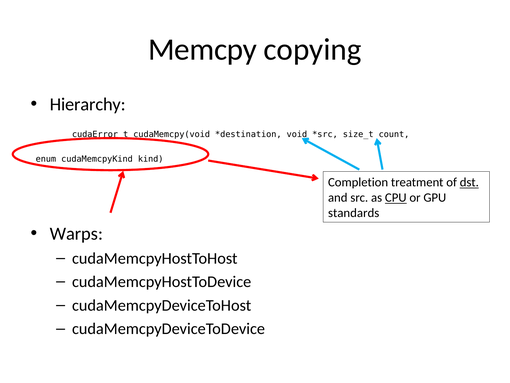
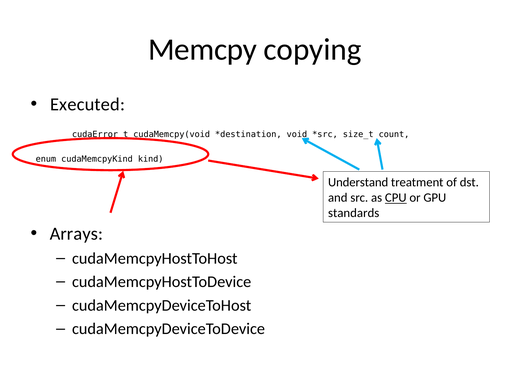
Hierarchy: Hierarchy -> Executed (88, 104)
Completion: Completion -> Understand (358, 182)
dst underline: present -> none (469, 182)
Warps: Warps -> Arrays (76, 233)
